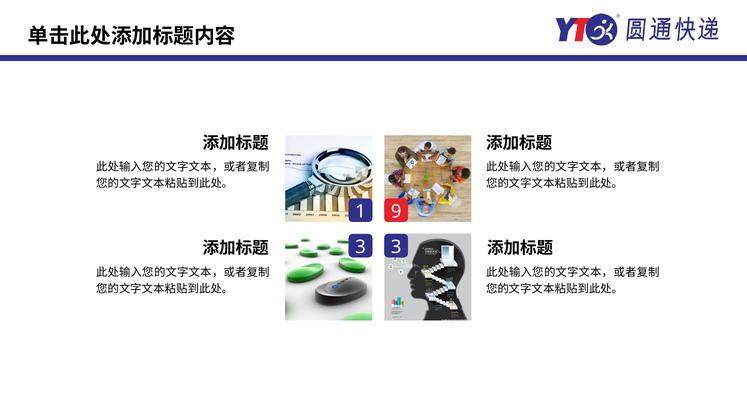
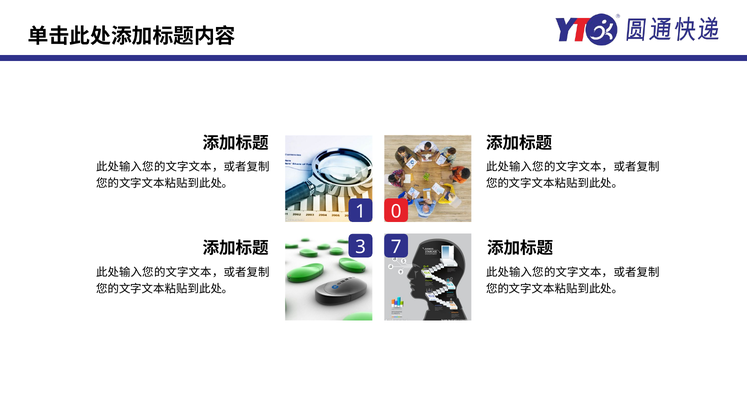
9: 9 -> 0 (396, 212)
3 3: 3 -> 7 (396, 247)
